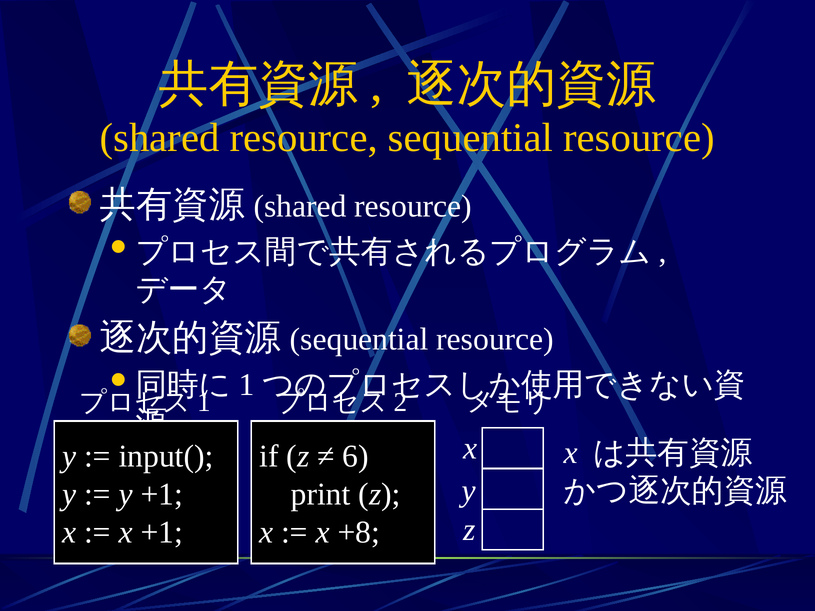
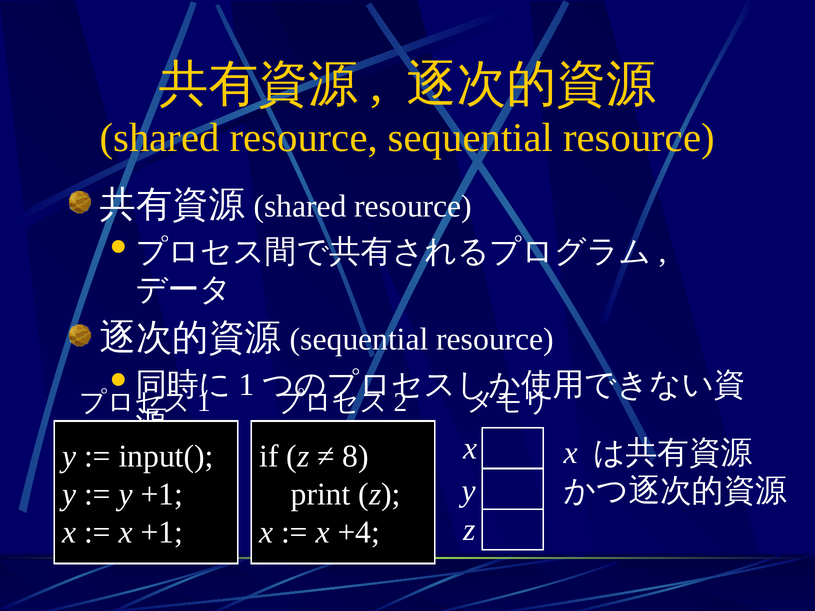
6: 6 -> 8 (356, 457)
+8: +8 -> +4 (359, 533)
